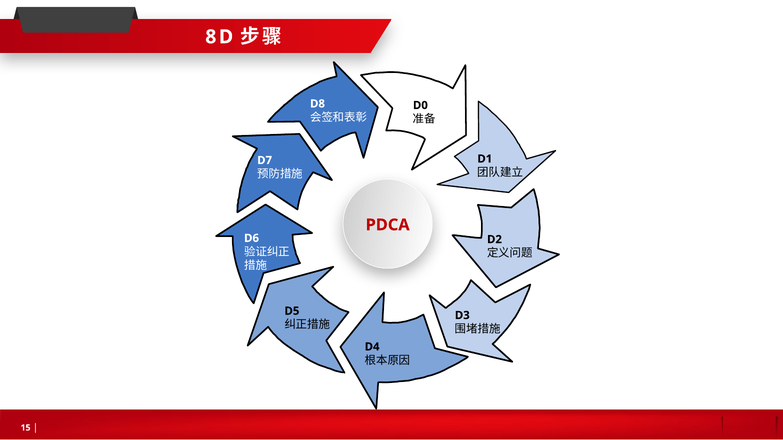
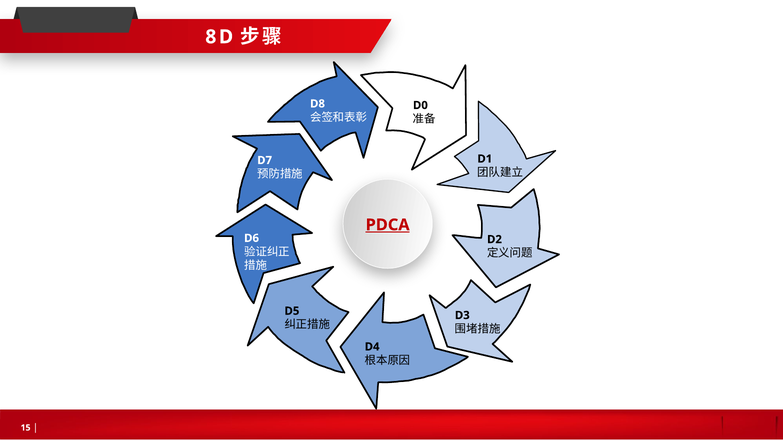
PDCA underline: none -> present (388, 225)
